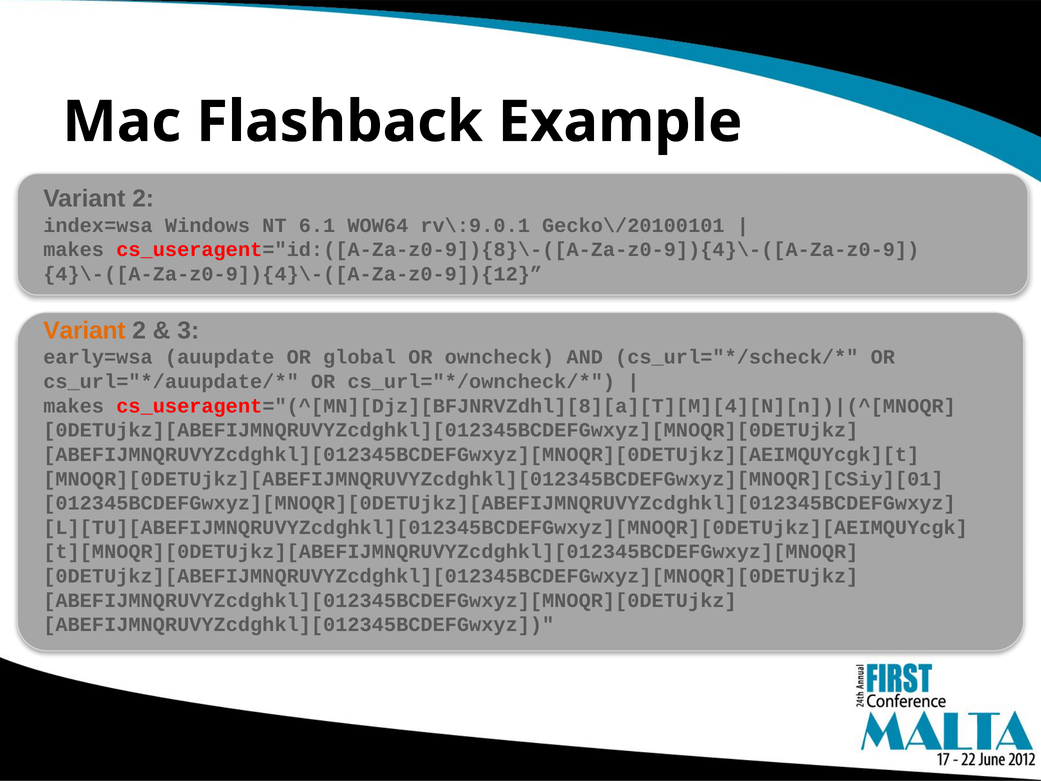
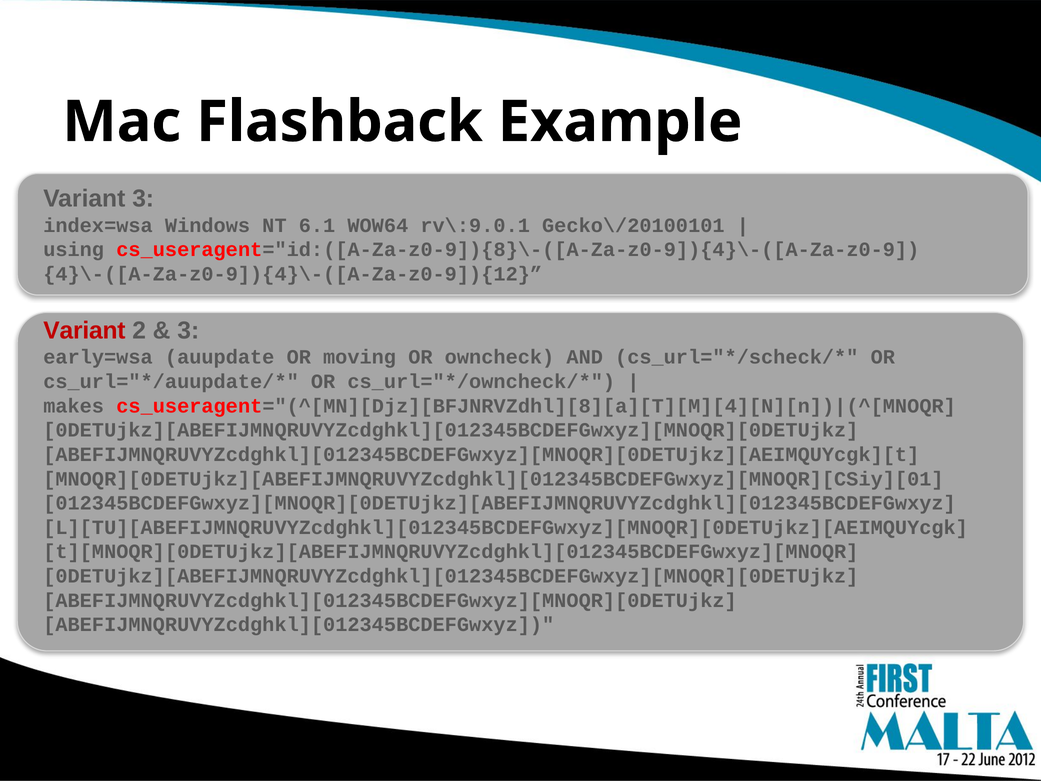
2: 2 -> 3 (143, 199)
makes: makes -> using (74, 250)
Variant colour: orange -> red (84, 331)
global: global -> moving (360, 357)
